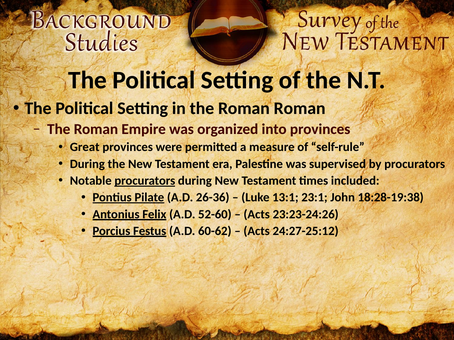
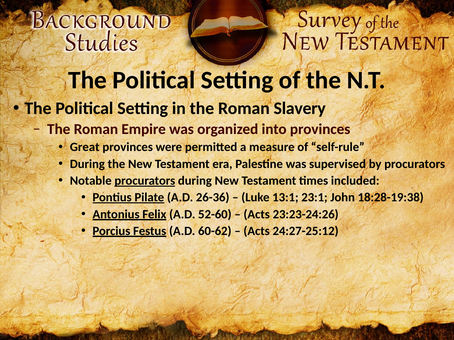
Roman Roman: Roman -> Slavery (300, 108)
